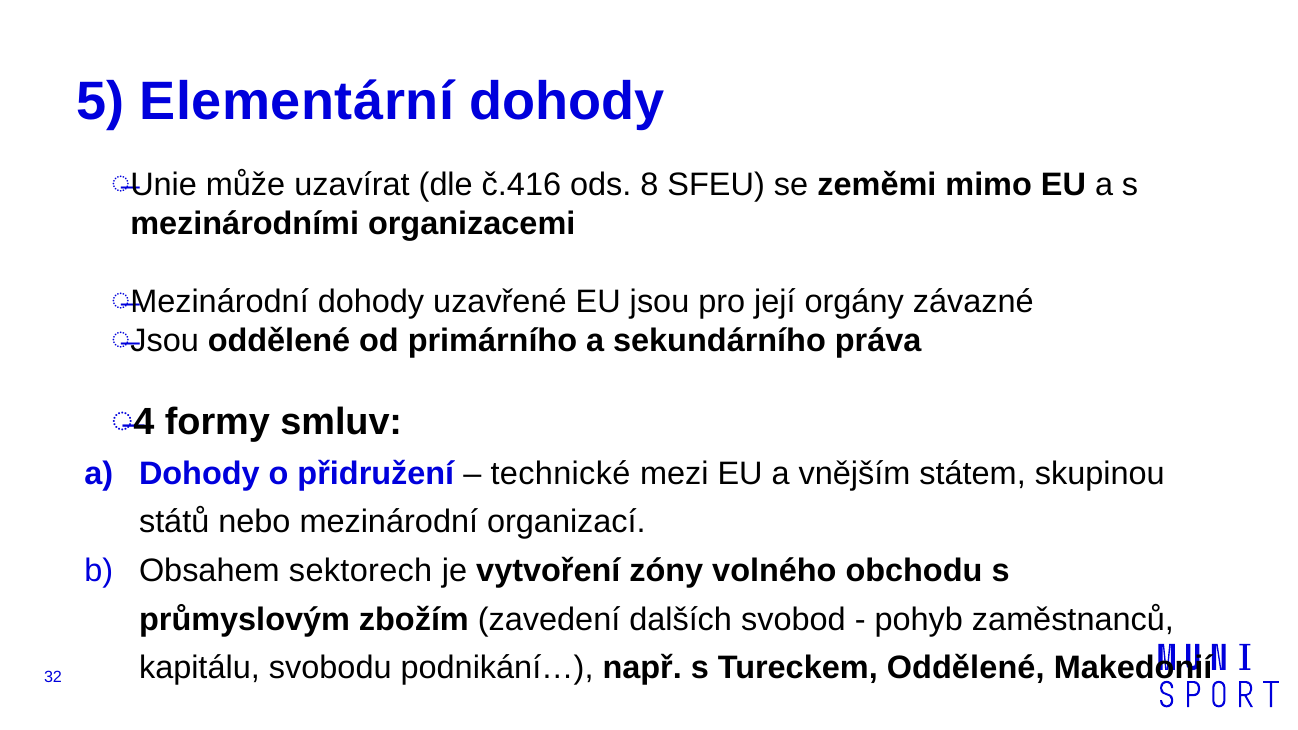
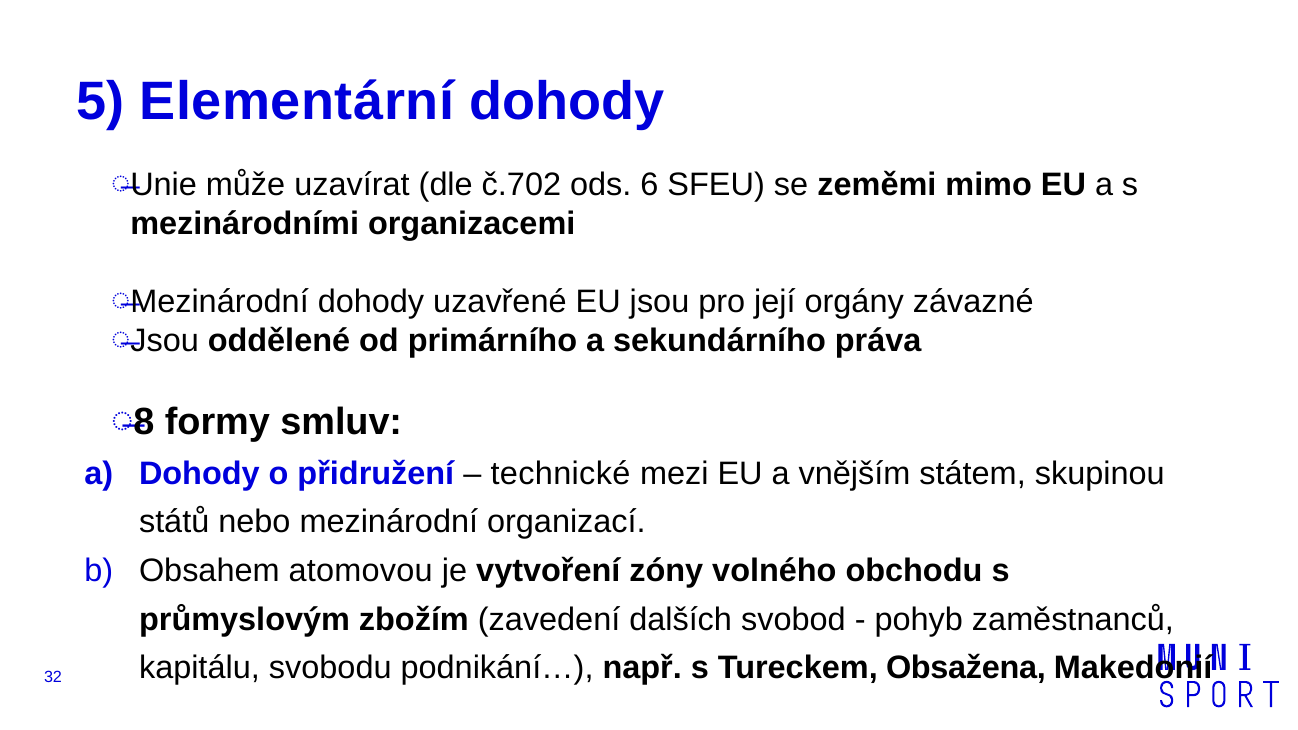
č.416: č.416 -> č.702 (521, 185)
8: 8 -> 6 (649, 185)
4: 4 -> 8 (144, 422)
sektorech: sektorech -> atomovou (361, 571)
Tureckem Oddělené: Oddělené -> Obsažena (966, 668)
